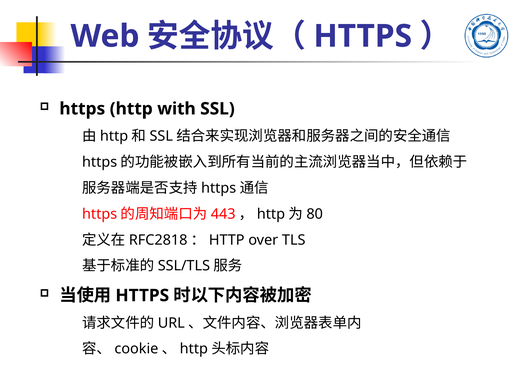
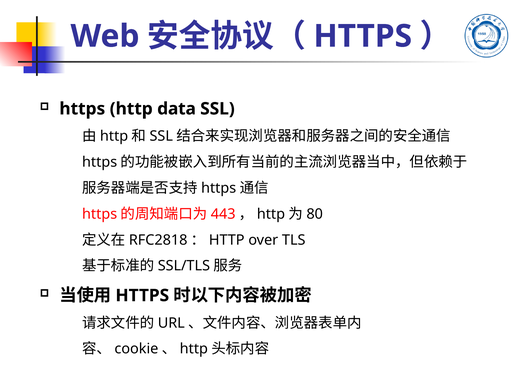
with: with -> data (177, 109)
